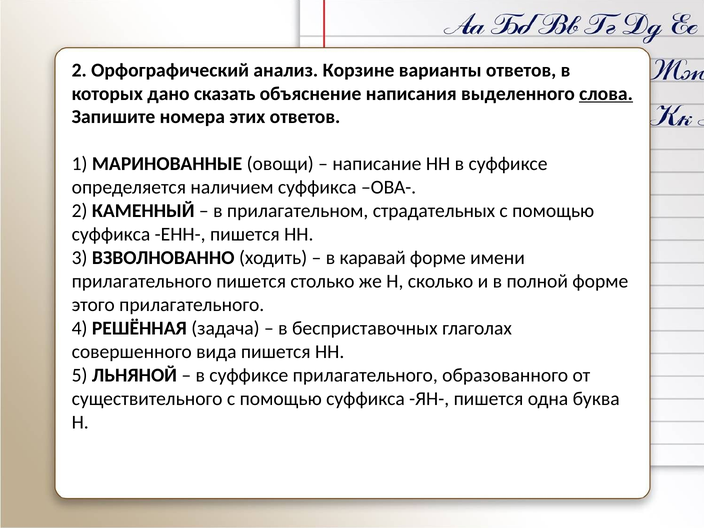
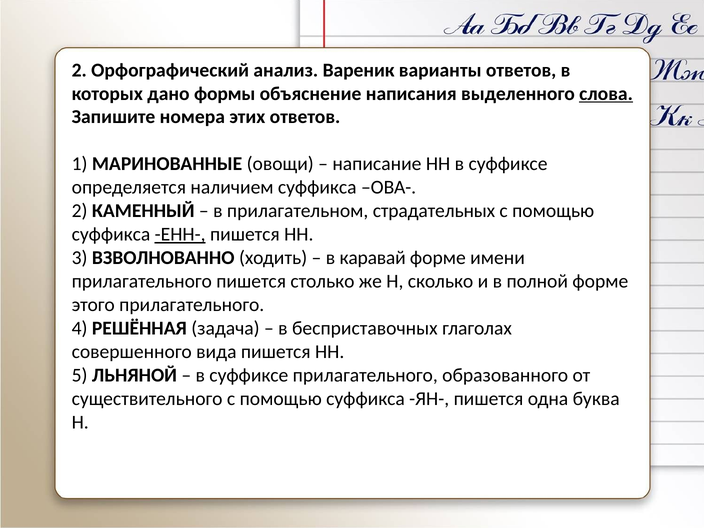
Корзине: Корзине -> Вареник (359, 70)
сказать: сказать -> формы (225, 94)
ЕНН- underline: none -> present (180, 234)
